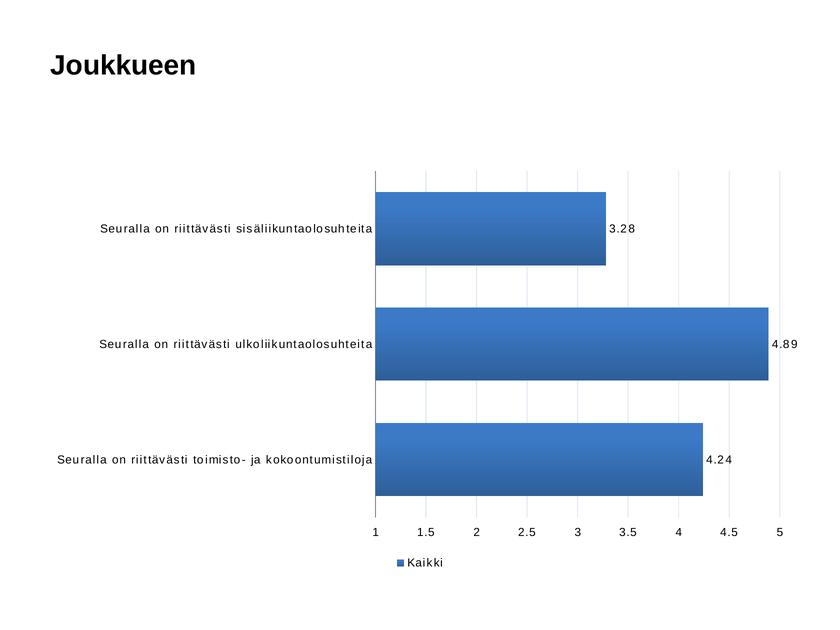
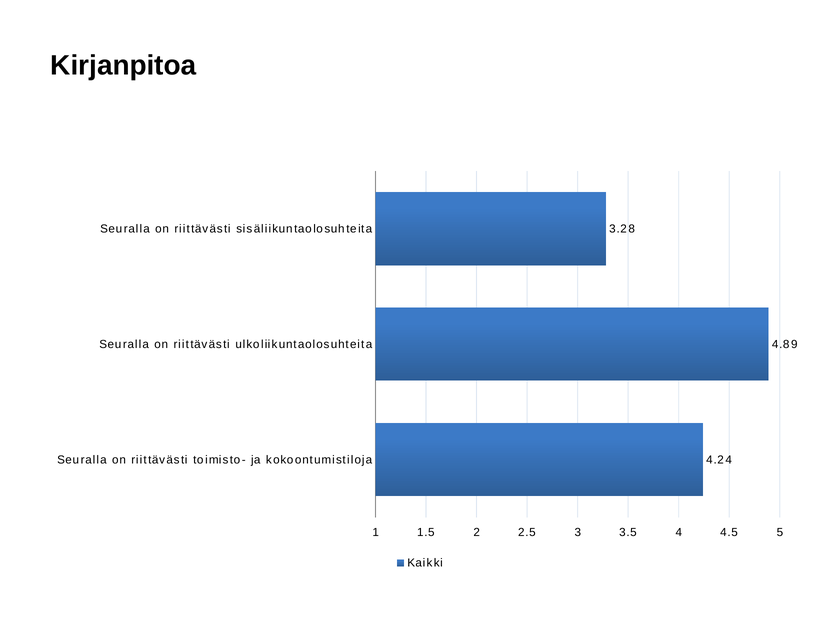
Joukkueen: Joukkueen -> Kirjanpitoa (123, 66)
